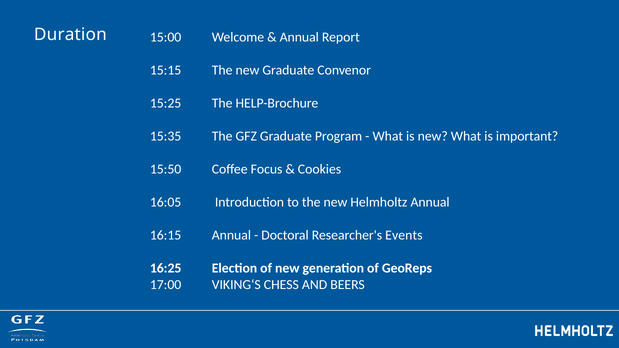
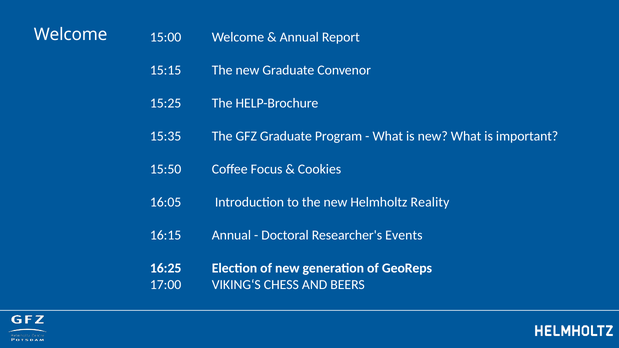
Duration: Duration -> Welcome (71, 35)
Helmholtz Annual: Annual -> Reality (430, 202)
